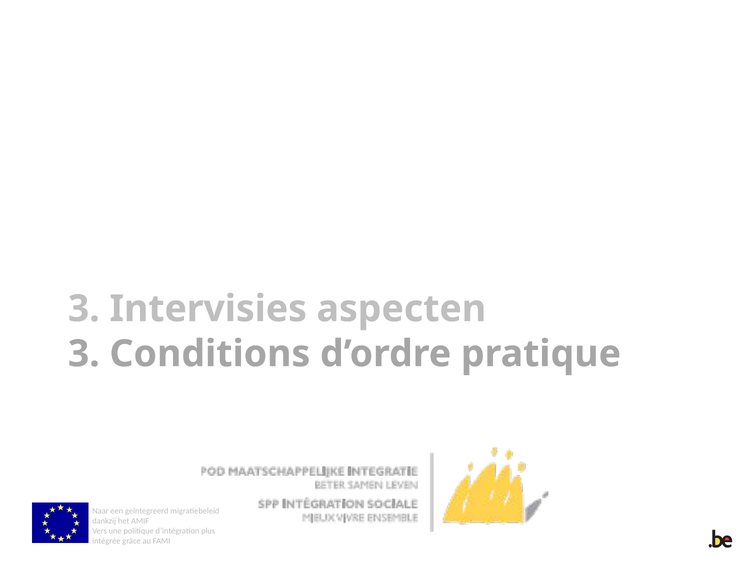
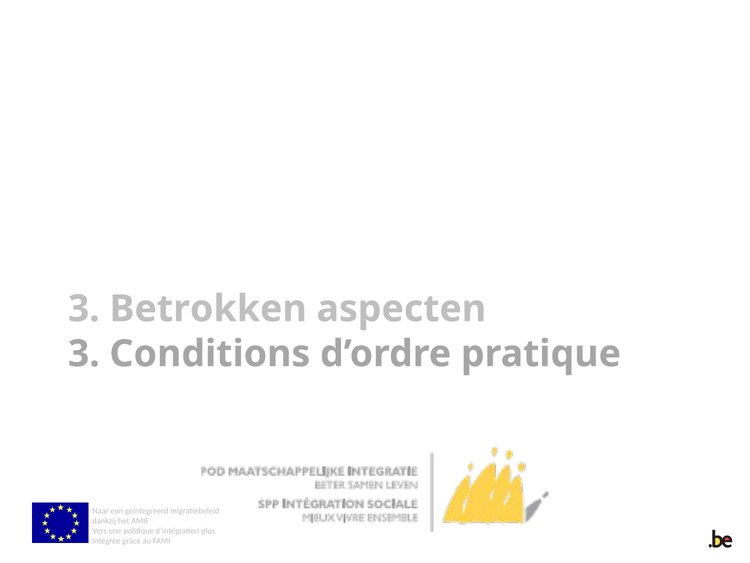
Intervisies: Intervisies -> Betrokken (208, 309)
